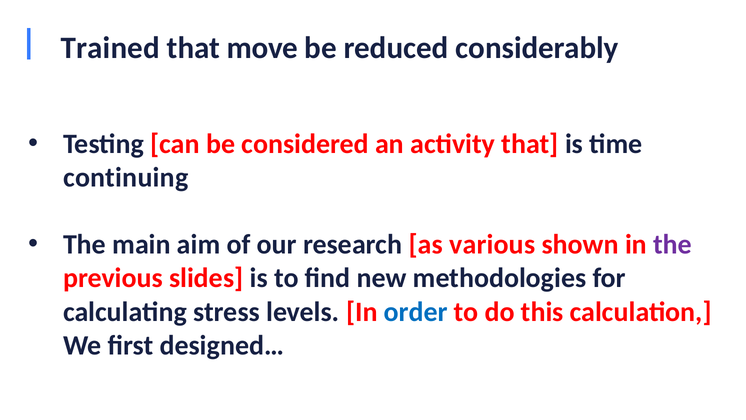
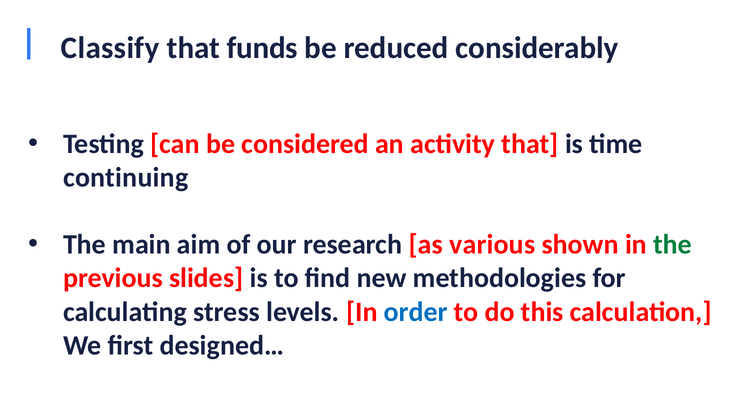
Trained: Trained -> Classify (110, 48)
move: move -> funds (262, 48)
the colour: purple -> green (673, 244)
